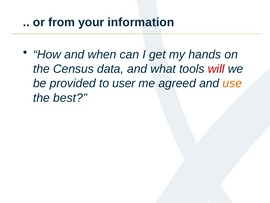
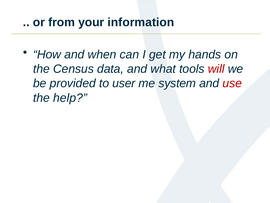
agreed: agreed -> system (177, 83)
use colour: orange -> red (232, 83)
best: best -> help (70, 98)
